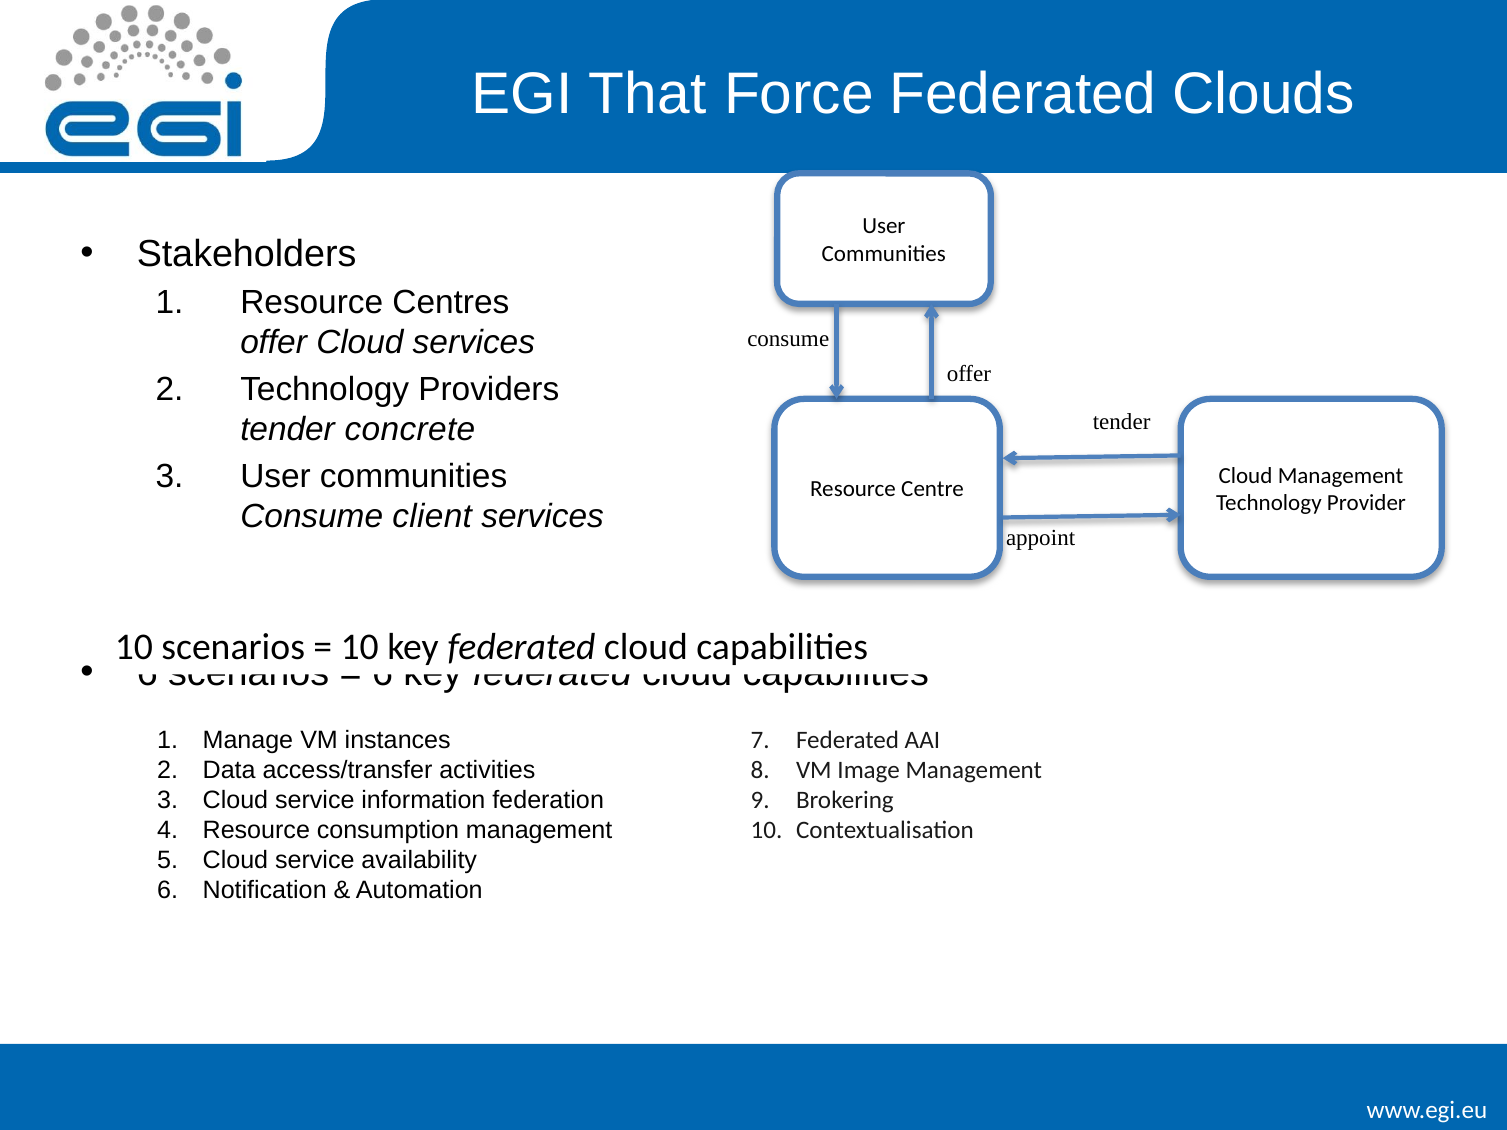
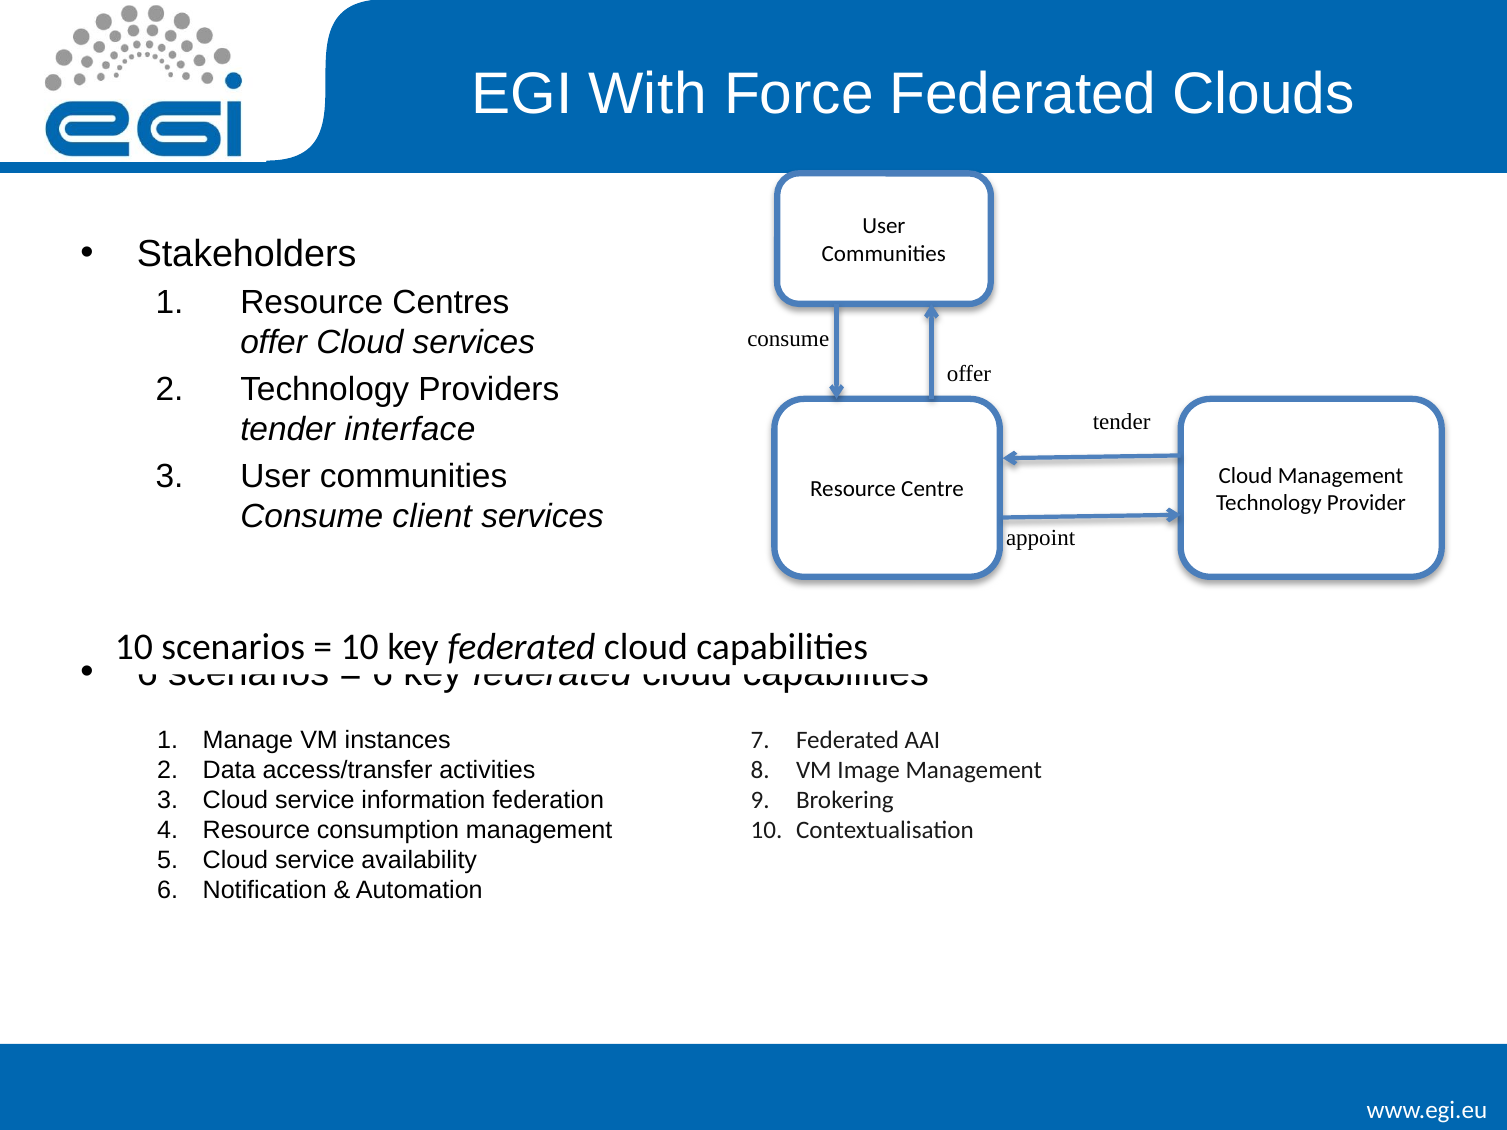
That: That -> With (648, 94)
concrete: concrete -> interface (410, 430)
